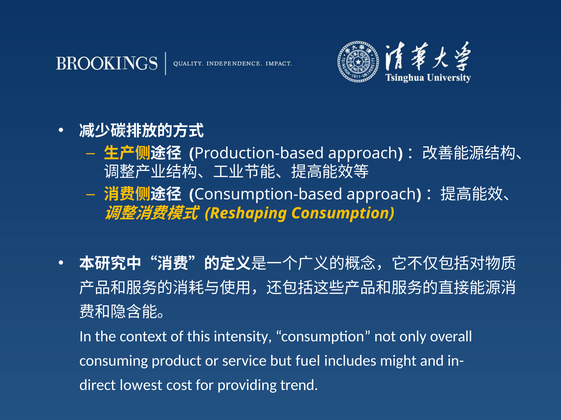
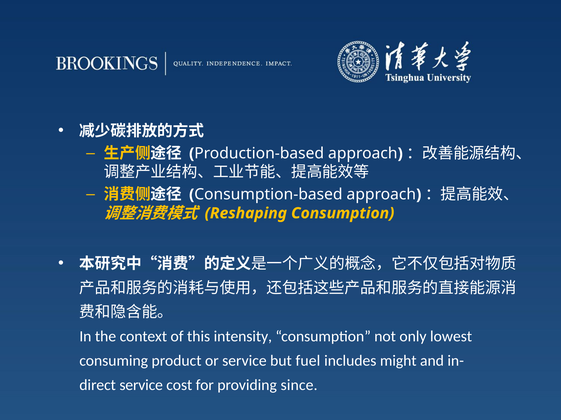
overall: overall -> lowest (451, 337)
direct lowest: lowest -> service (141, 386)
trend: trend -> since (299, 386)
